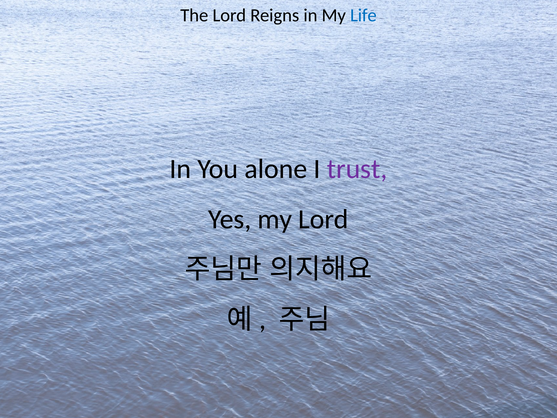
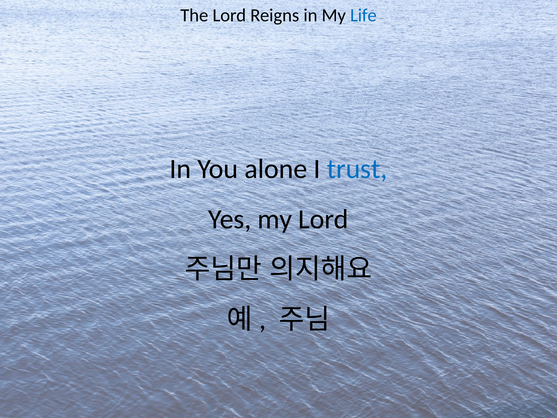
trust colour: purple -> blue (357, 169)
